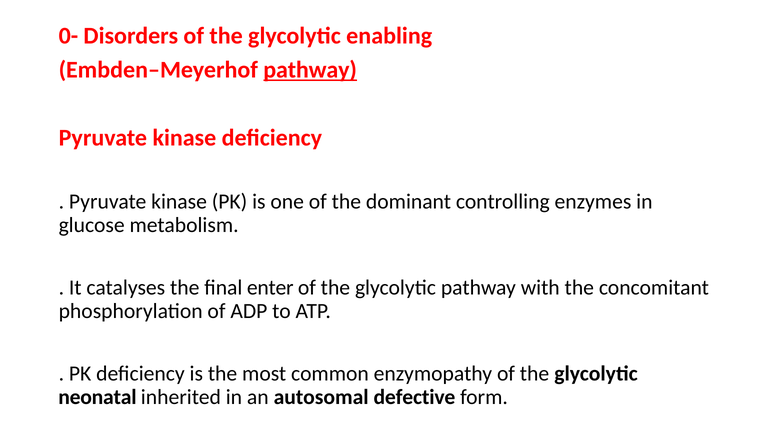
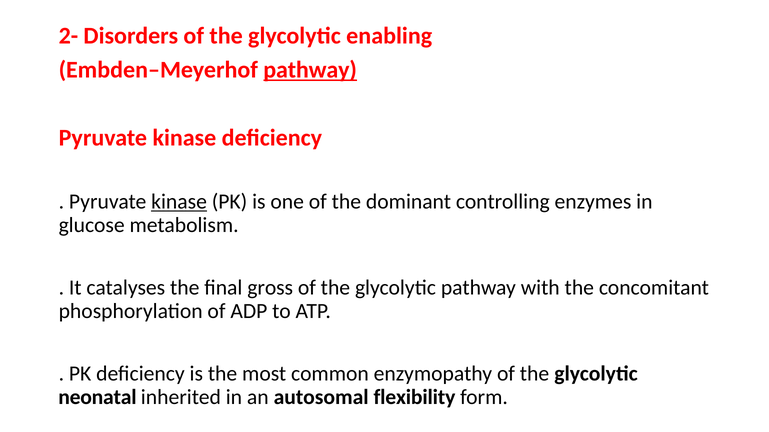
0-: 0- -> 2- (68, 36)
kinase underline: none -> present (179, 202)
enter: enter -> gross (270, 288)
defective: defective -> flexibility (414, 398)
